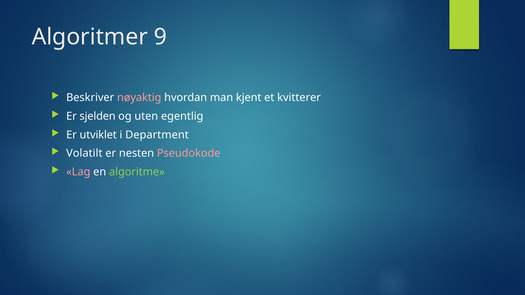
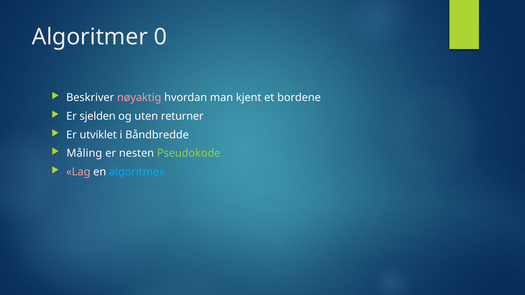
9: 9 -> 0 (160, 37)
kvitterer: kvitterer -> bordene (299, 98)
egentlig: egentlig -> returner (182, 116)
Department: Department -> Båndbredde (157, 135)
Volatilt: Volatilt -> Måling (84, 154)
Pseudokode colour: pink -> light green (189, 154)
algoritme colour: light green -> light blue (137, 172)
